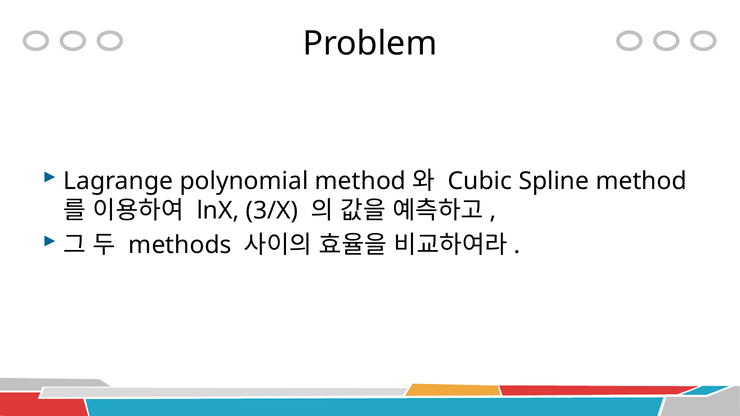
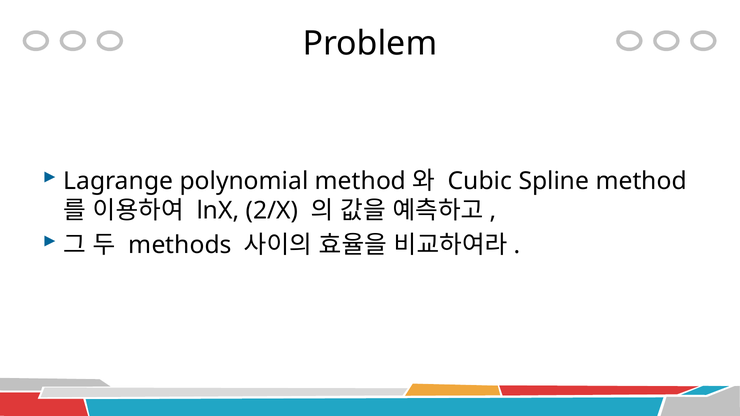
3/X: 3/X -> 2/X (272, 211)
